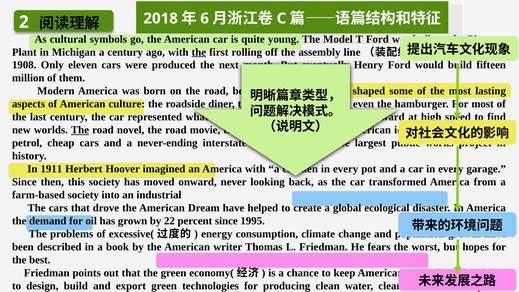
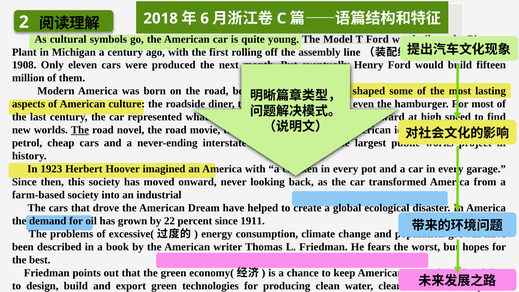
the underline: present -> none (199, 52)
1911: 1911 -> 1923 (51, 169)
1995: 1995 -> 1911 (253, 221)
